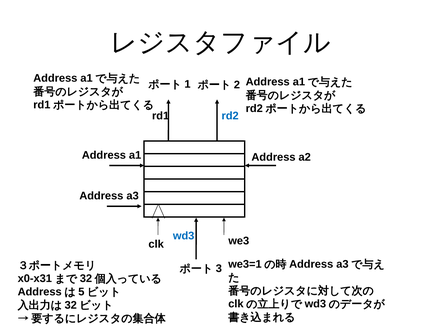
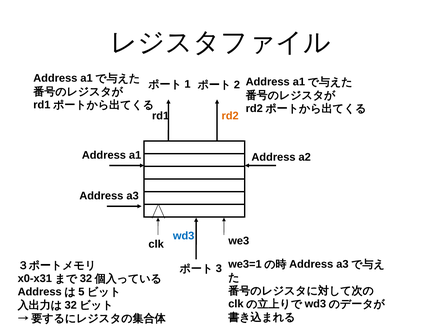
rd2 colour: blue -> orange (230, 116)
